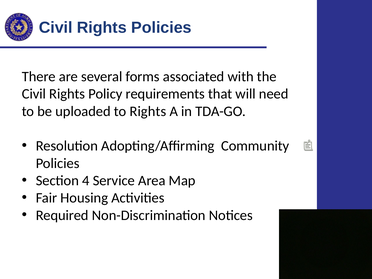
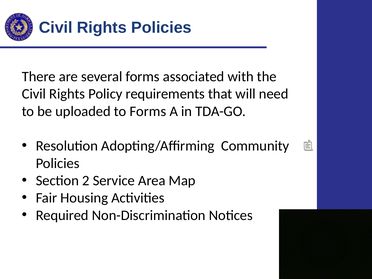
to Rights: Rights -> Forms (148, 111)
4: 4 -> 2 (86, 181)
